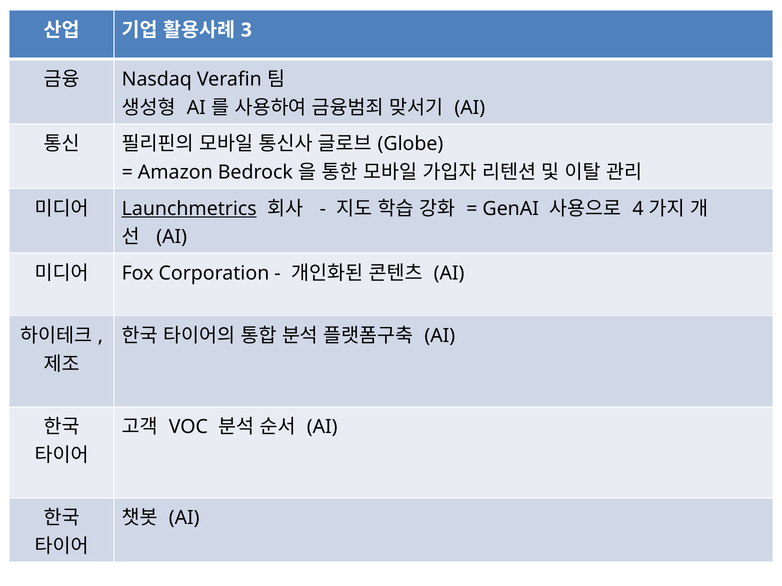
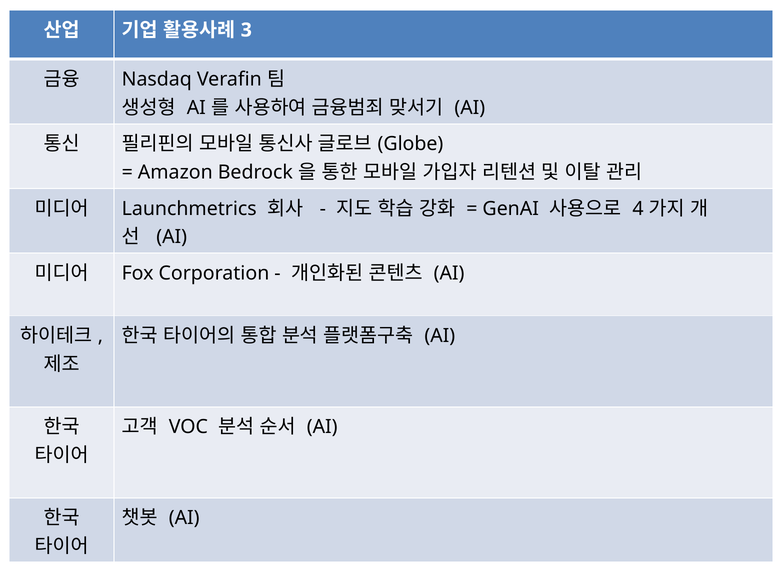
Launchmetrics underline: present -> none (189, 209)
